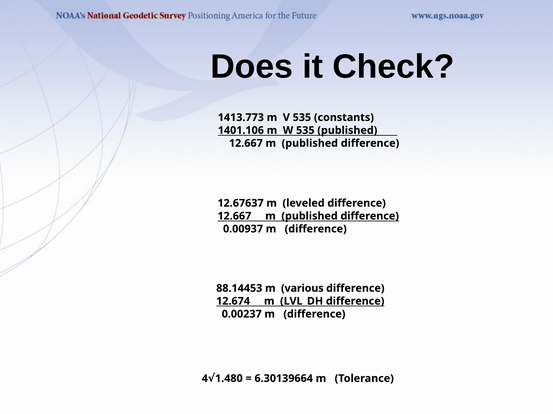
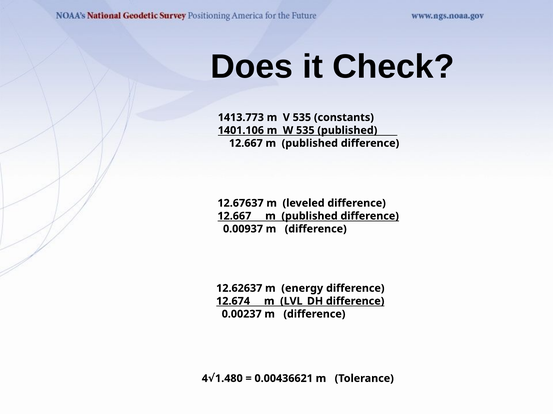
88.14453: 88.14453 -> 12.62637 (239, 289)
various: various -> energy (302, 289)
6.30139664: 6.30139664 -> 0.00436621 (284, 379)
